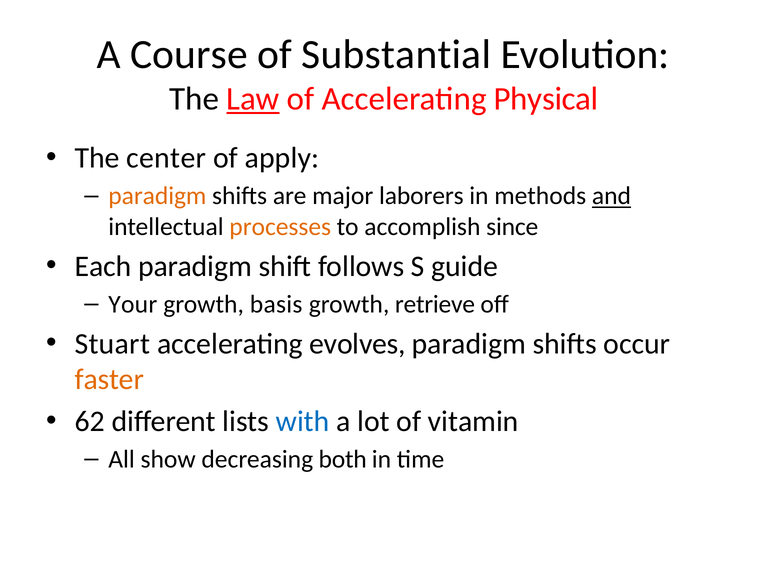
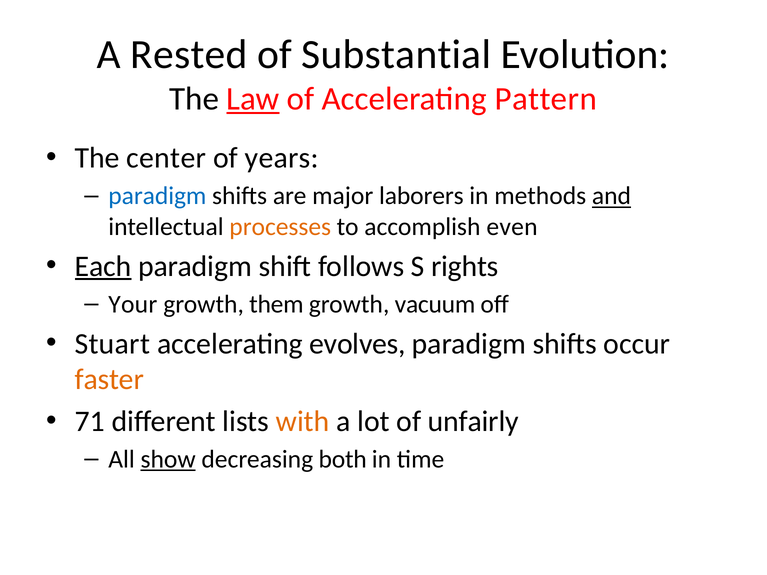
Course: Course -> Rested (189, 55)
Physical: Physical -> Pattern (546, 99)
apply: apply -> years (282, 158)
paradigm colour: orange -> blue (157, 196)
since: since -> even (512, 227)
Each underline: none -> present (103, 266)
guide: guide -> rights (465, 266)
basis: basis -> them (276, 304)
retrieve: retrieve -> vacuum (435, 304)
62: 62 -> 71 (90, 421)
with colour: blue -> orange (303, 421)
vitamin: vitamin -> unfairly (473, 421)
show underline: none -> present (168, 460)
